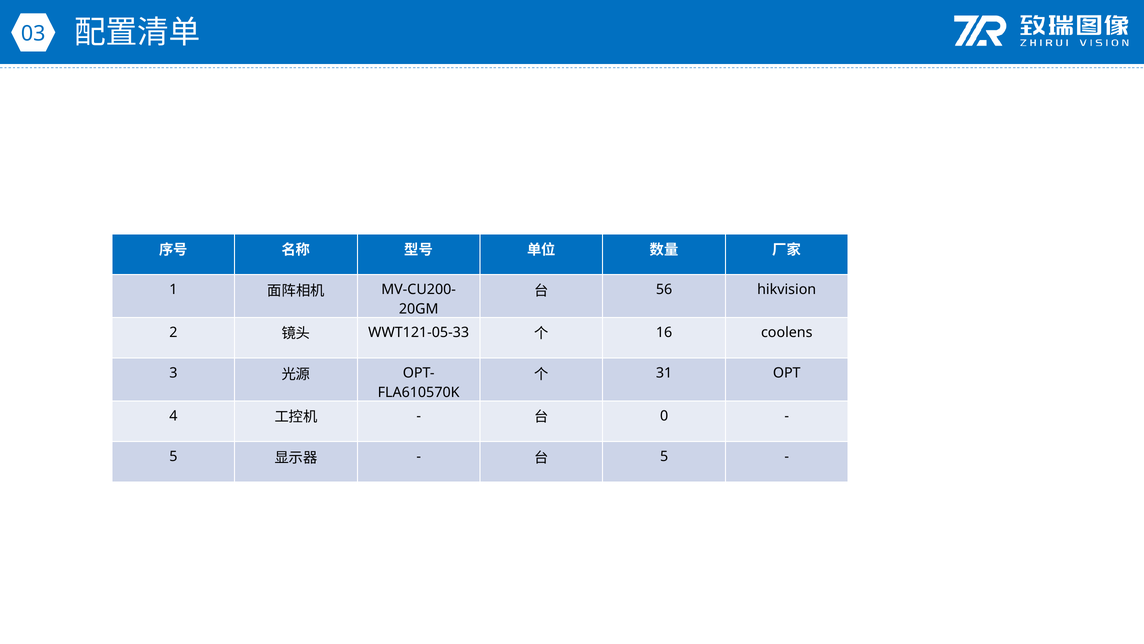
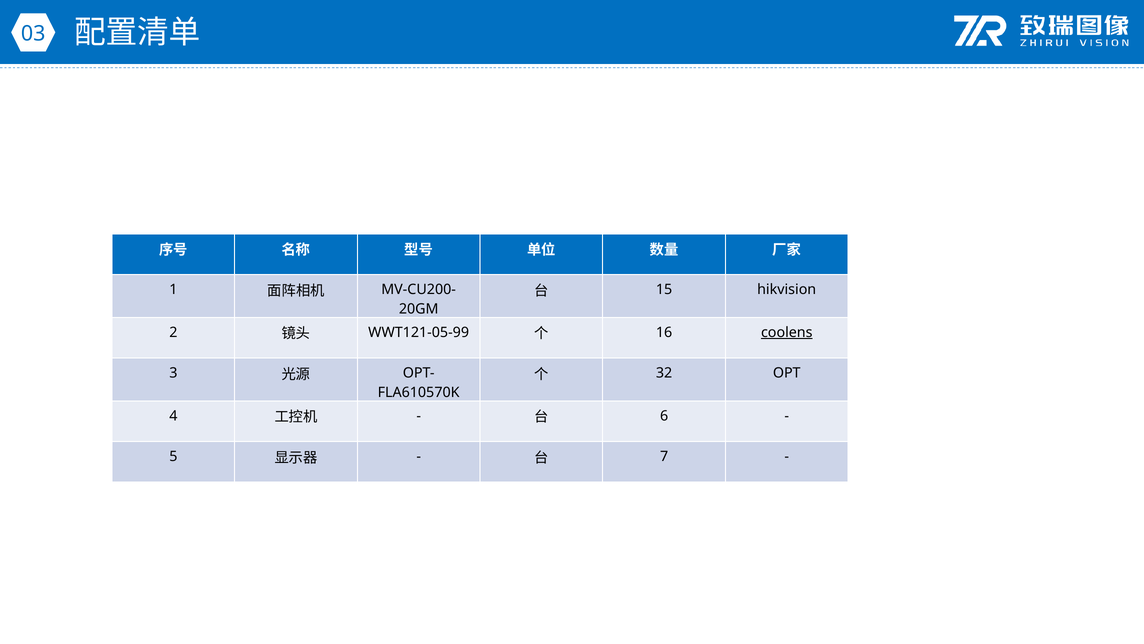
56: 56 -> 15 (664, 289)
WWT121-05-33: WWT121-05-33 -> WWT121-05-99 (419, 332)
coolens underline: none -> present (787, 332)
31: 31 -> 32 (664, 373)
0: 0 -> 6 (664, 416)
5: 5 -> 7 (664, 456)
